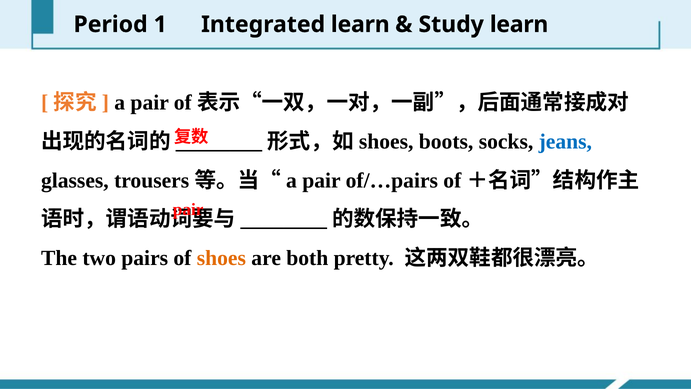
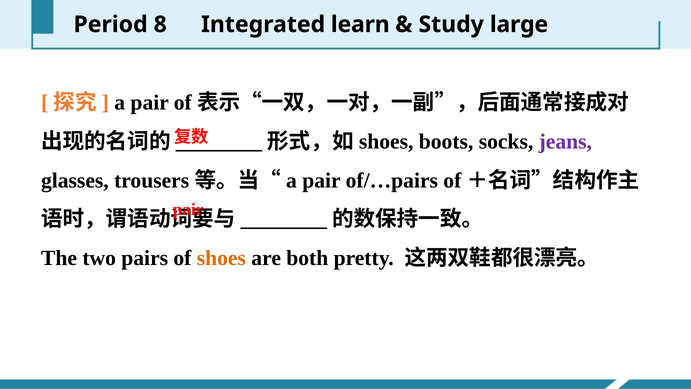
1: 1 -> 8 (160, 24)
Study learn: learn -> large (519, 24)
jeans colour: blue -> purple (565, 141)
